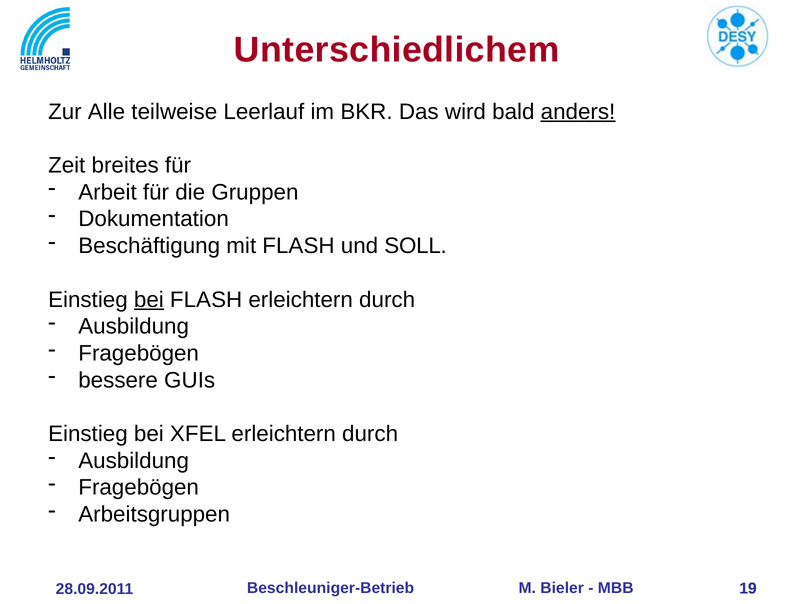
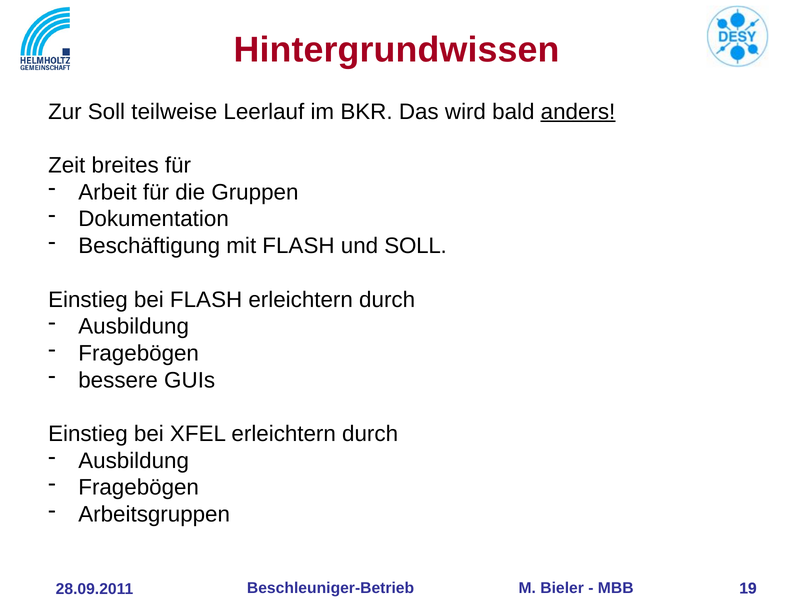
Unterschiedlichem: Unterschiedlichem -> Hintergrundwissen (397, 50)
Zur Alle: Alle -> Soll (106, 112)
bei underline: present -> none (149, 299)
